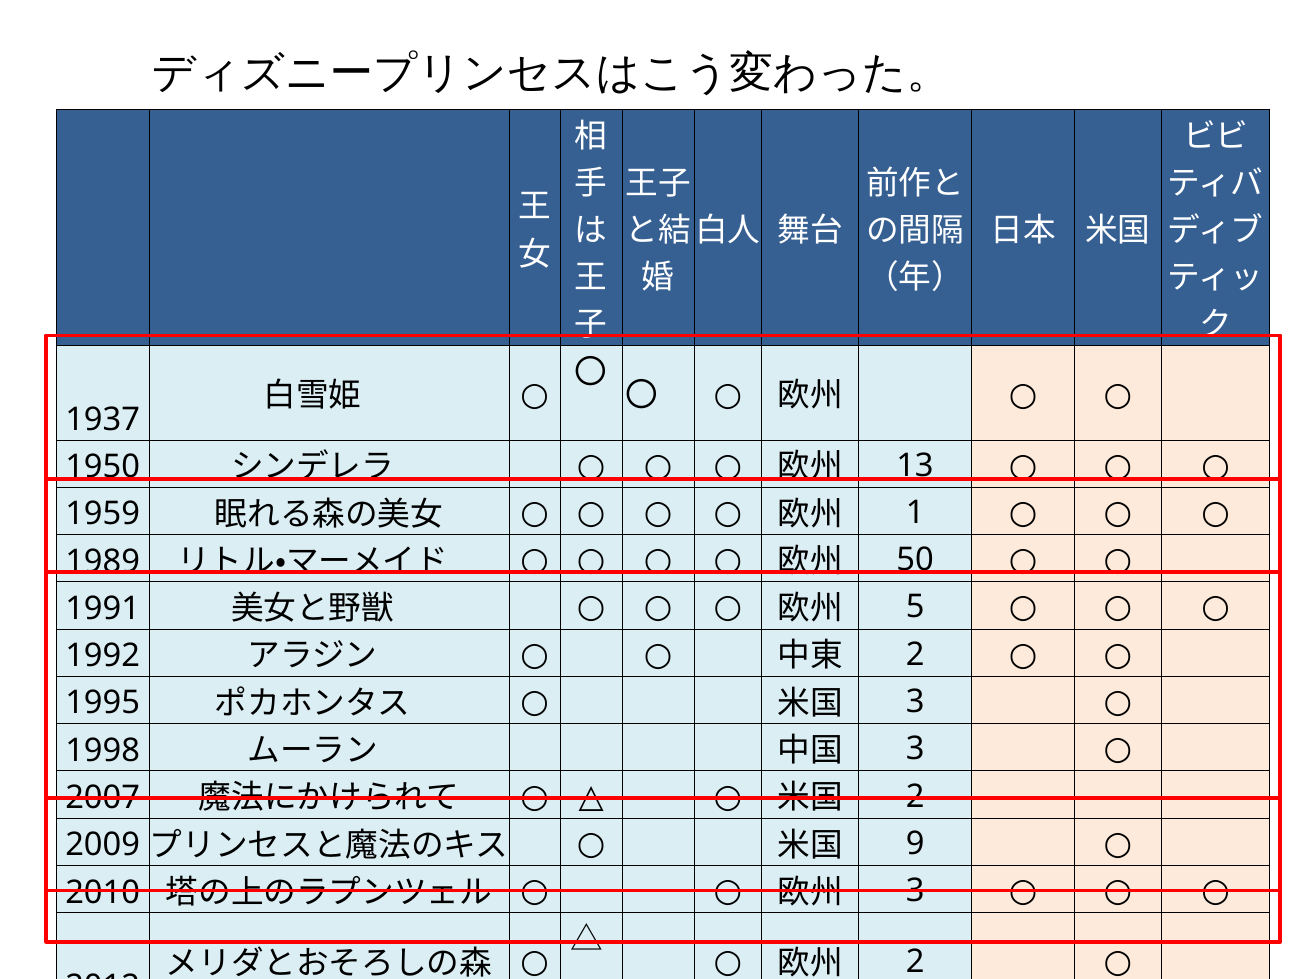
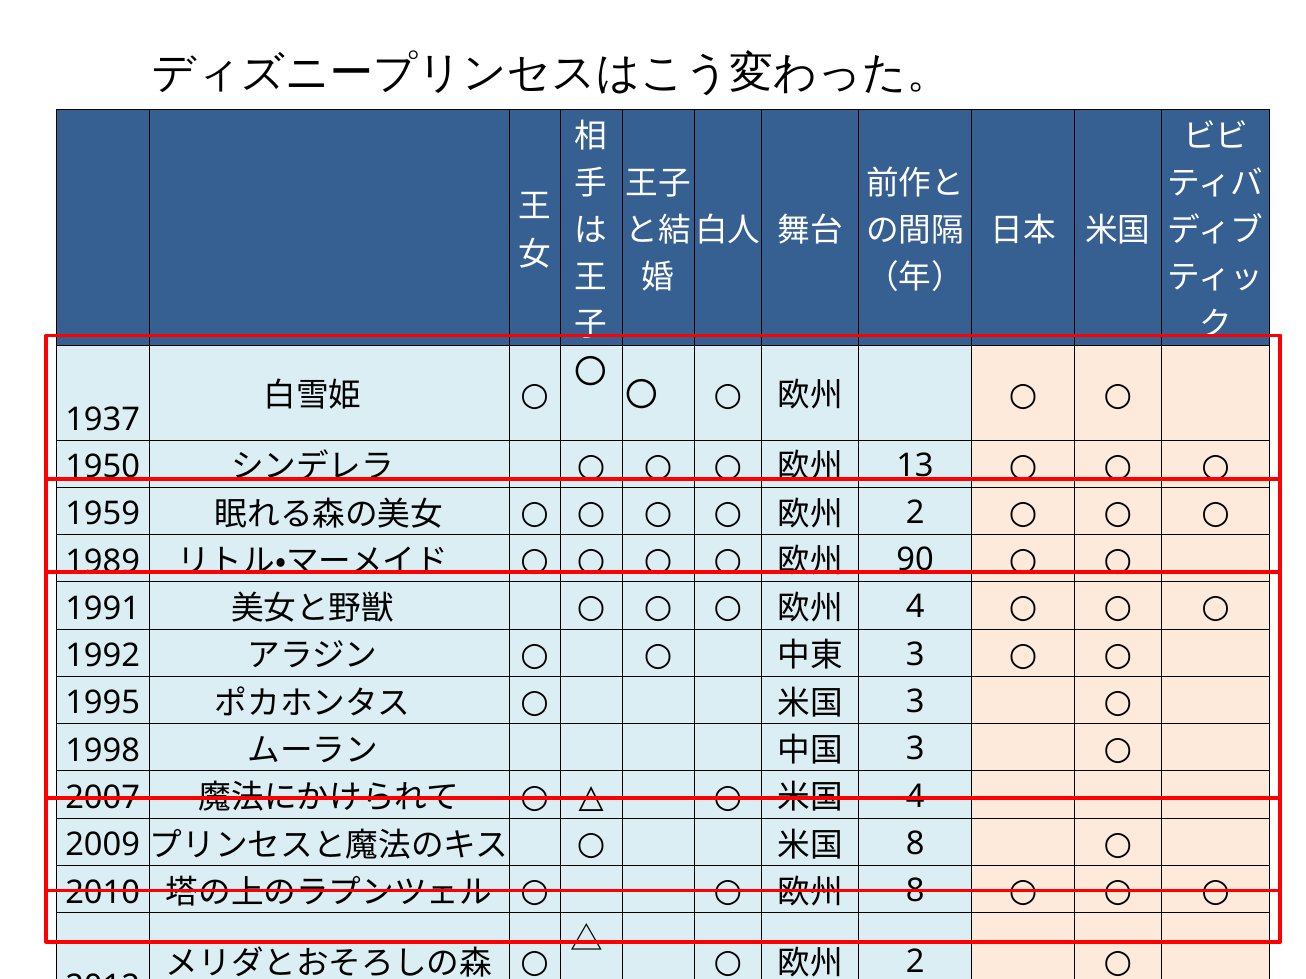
1: 1 -> 2 (915, 513)
50: 50 -> 90 (915, 560)
5: 5 -> 4 (915, 608)
2: 2 -> 3 (915, 655)
2: 2 -> 4 (915, 797)
9: 9 -> 8 (915, 844)
3: 3 -> 8 (915, 891)
